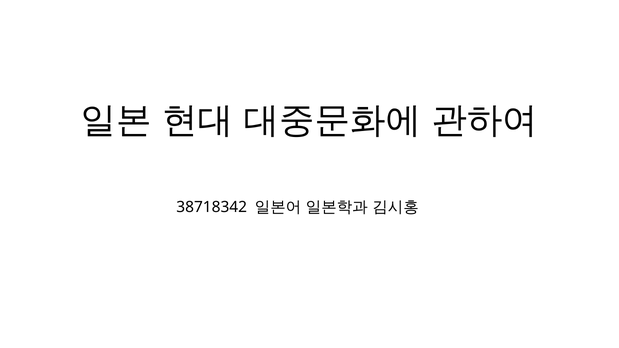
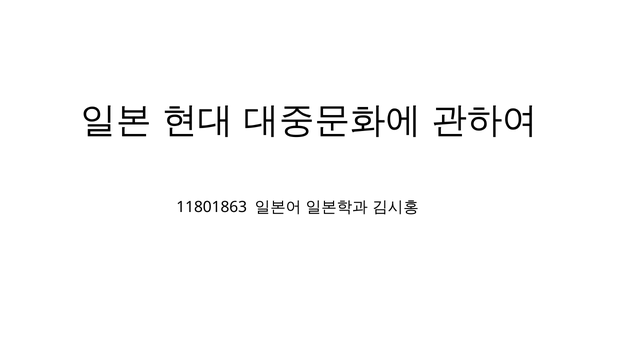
38718342: 38718342 -> 11801863 (212, 207)
